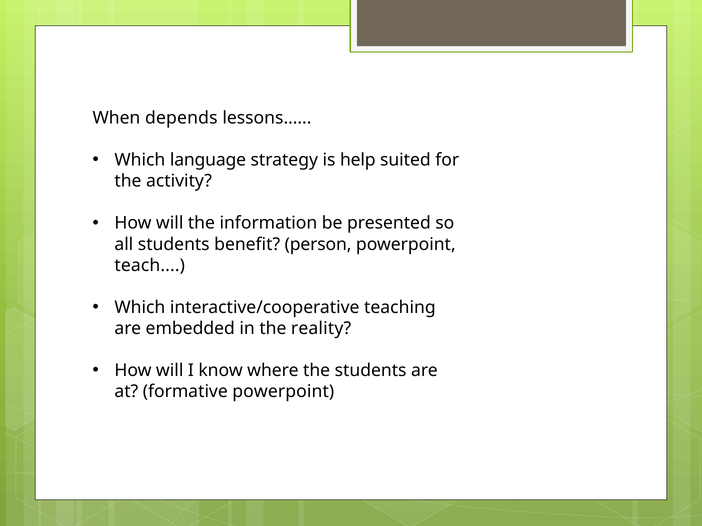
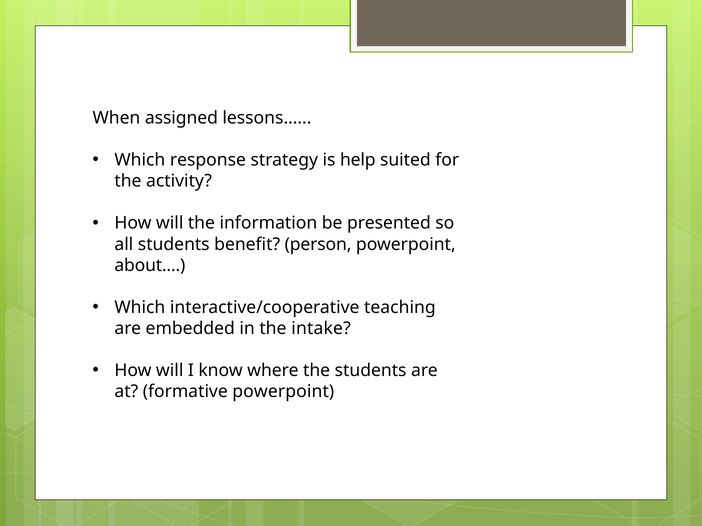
depends: depends -> assigned (181, 118)
language: language -> response (208, 160)
teach: teach -> about (150, 266)
reality: reality -> intake (321, 329)
